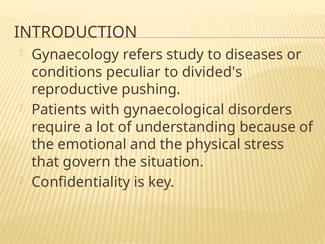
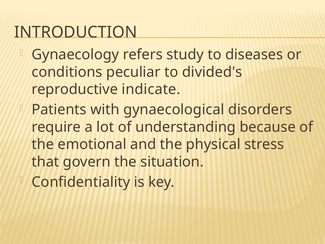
pushing: pushing -> indicate (151, 89)
